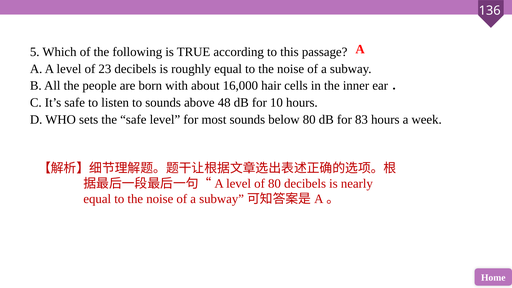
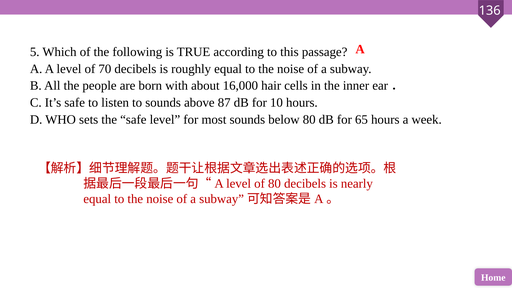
23: 23 -> 70 (105, 69)
48: 48 -> 87 (224, 103)
83: 83 -> 65 (361, 120)
